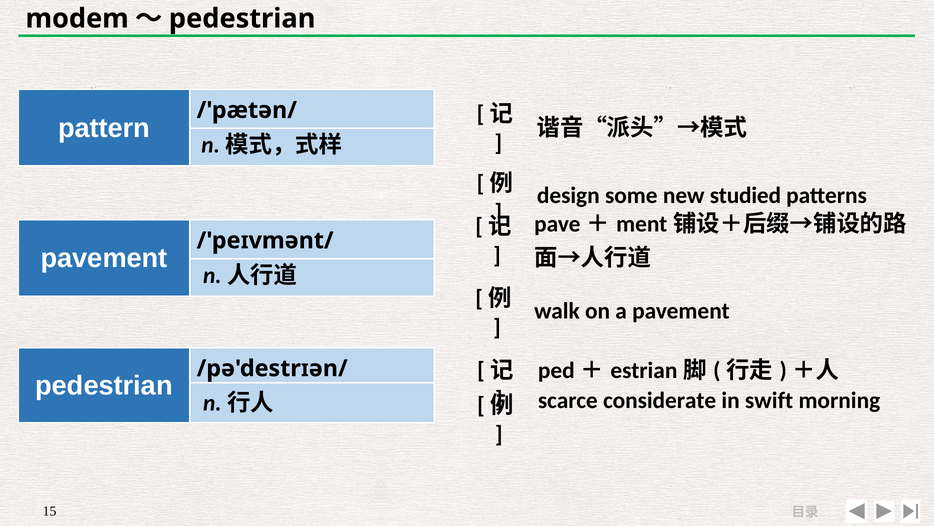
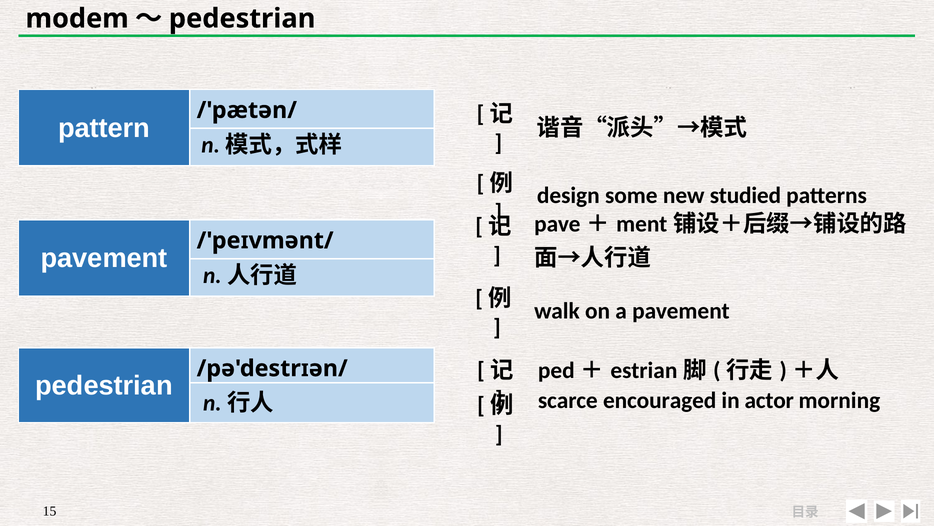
considerate: considerate -> encouraged (660, 400)
swift: swift -> actor (769, 400)
